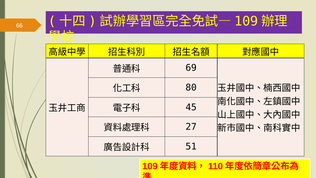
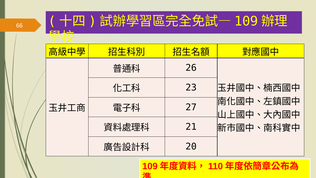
69: 69 -> 26 (191, 68)
80: 80 -> 23 (191, 87)
45: 45 -> 27 (191, 107)
27: 27 -> 21 (191, 127)
51: 51 -> 20 (191, 146)
